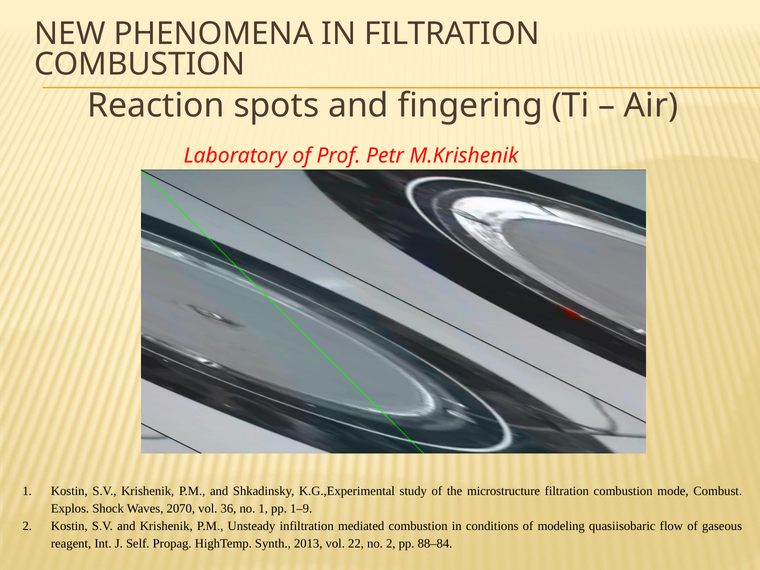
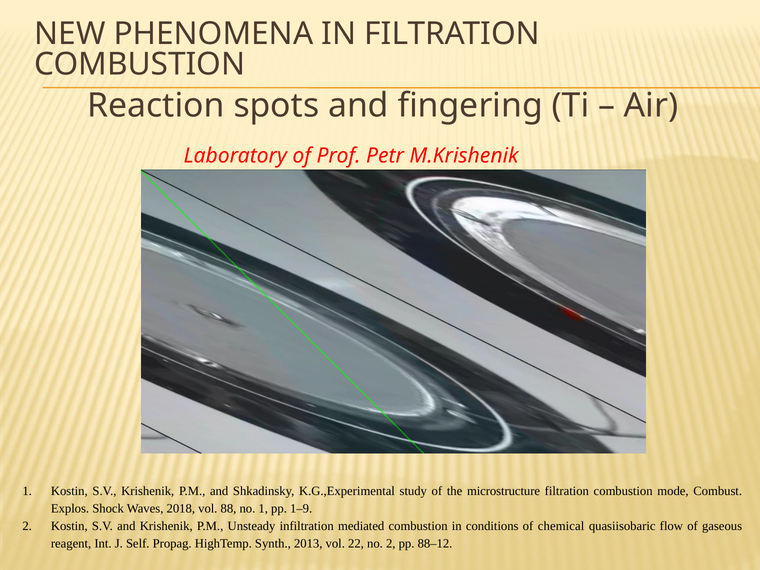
2070: 2070 -> 2018 (181, 508)
36: 36 -> 88 (228, 508)
modeling: modeling -> chemical (561, 526)
88–84: 88–84 -> 88–12 (435, 543)
